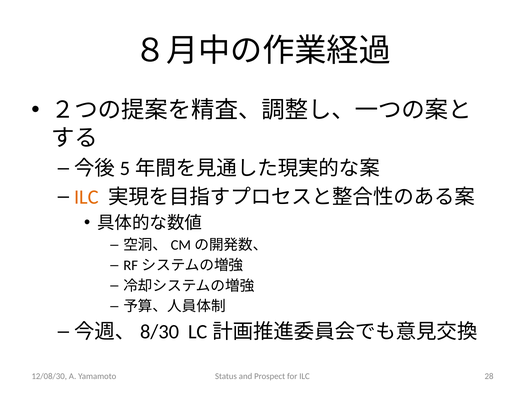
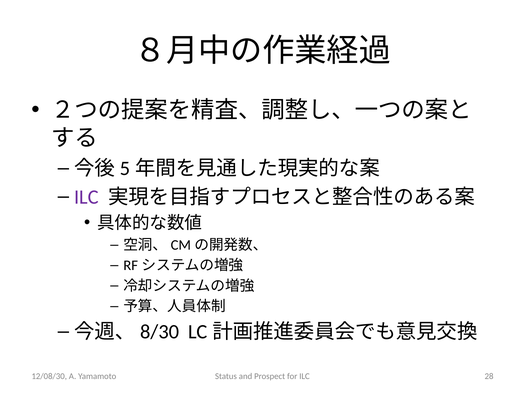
ILC colour: orange -> purple (86, 197)
